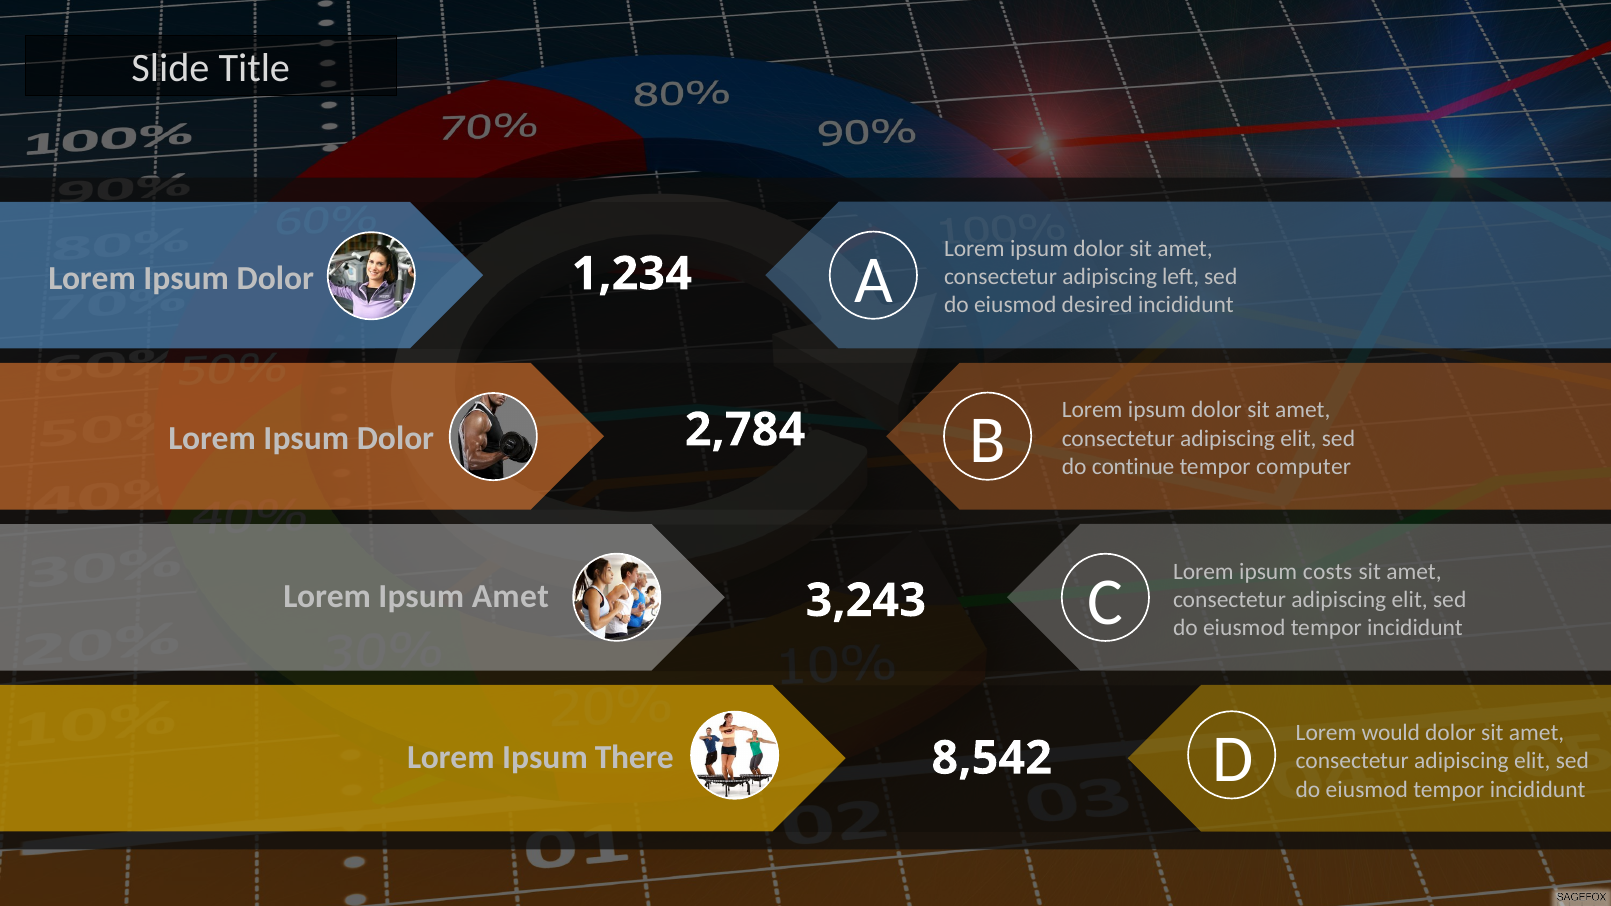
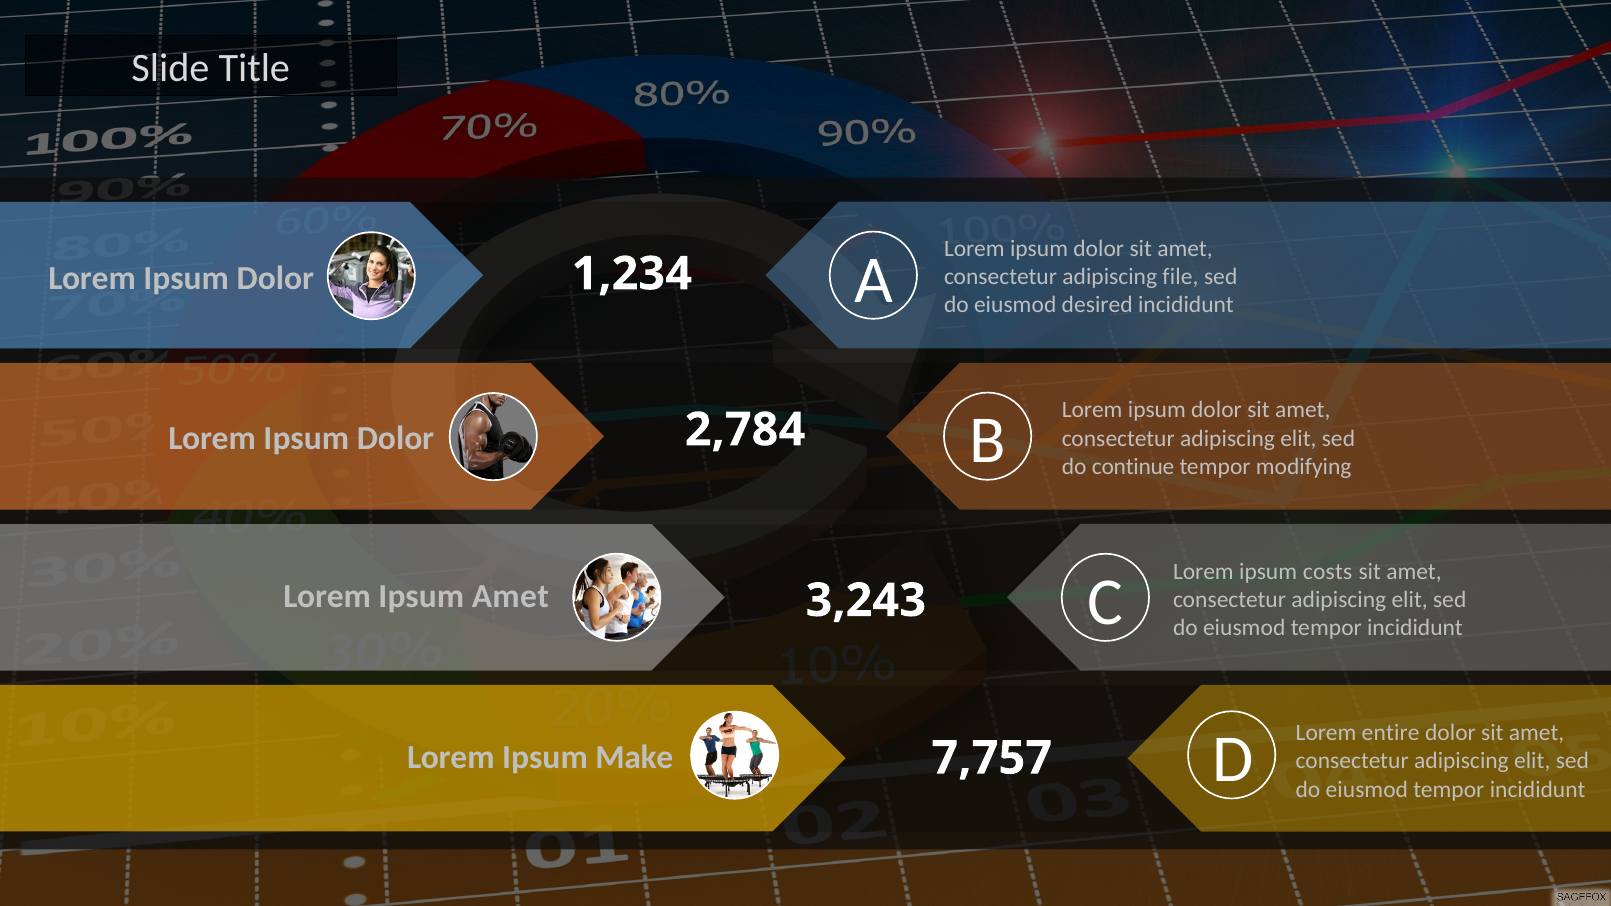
left: left -> file (1181, 277)
computer: computer -> modifying (1304, 467)
would: would -> entire (1391, 733)
There: There -> Make (634, 757)
8,542: 8,542 -> 7,757 (992, 758)
